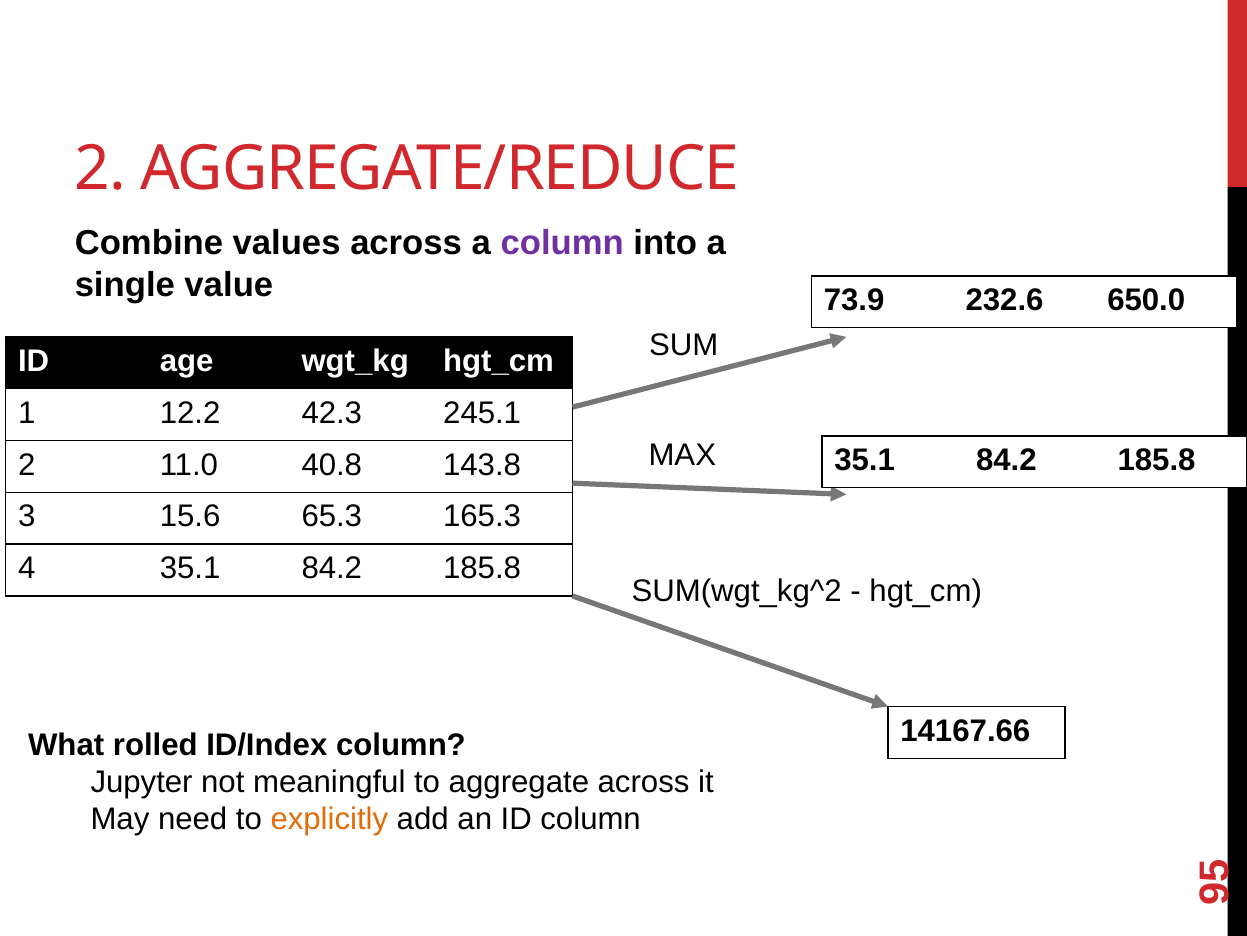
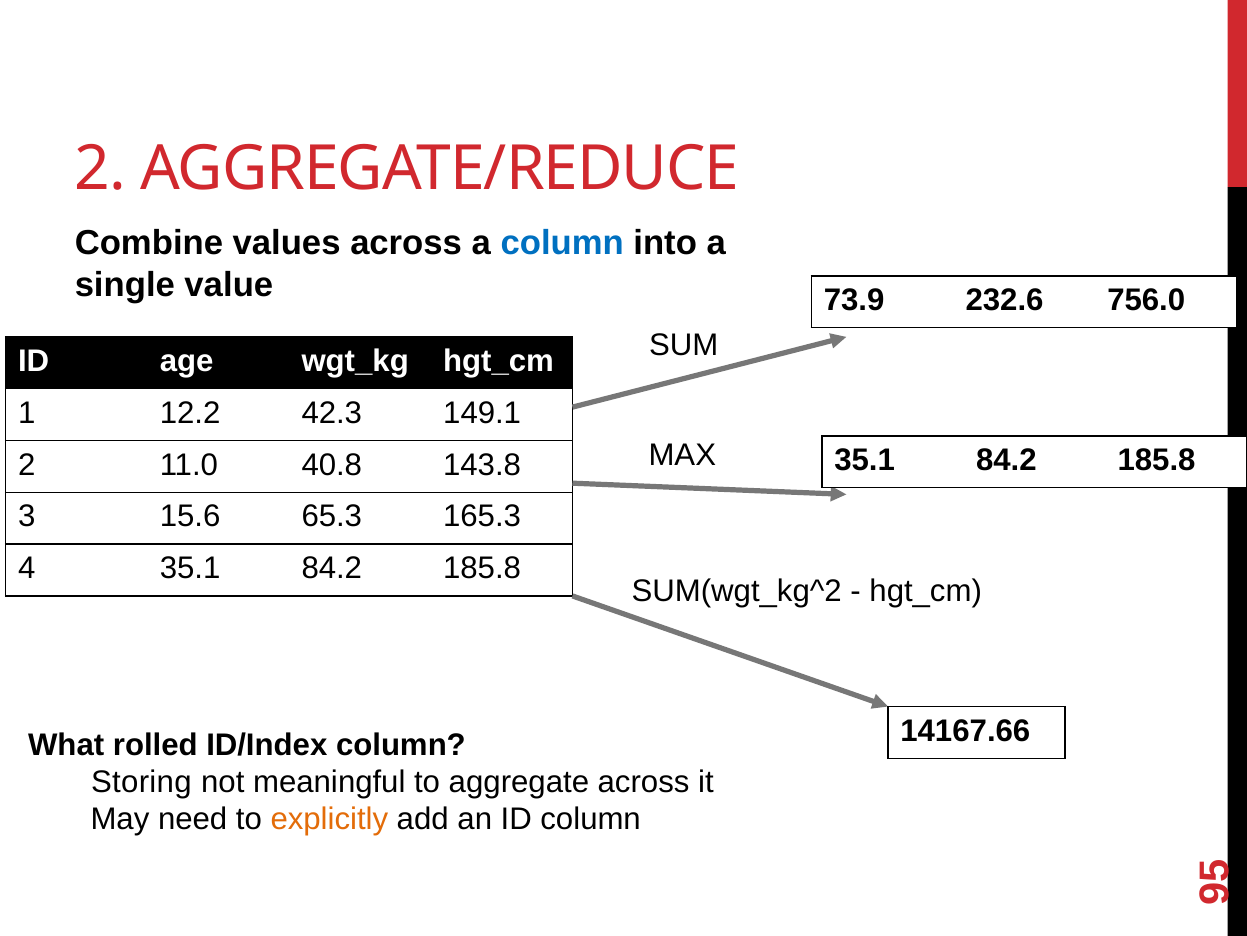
column colour: purple -> blue (562, 243)
650.0: 650.0 -> 756.0 (1146, 300)
245.1: 245.1 -> 149.1 (482, 413)
Jupyter: Jupyter -> Storing (141, 782)
